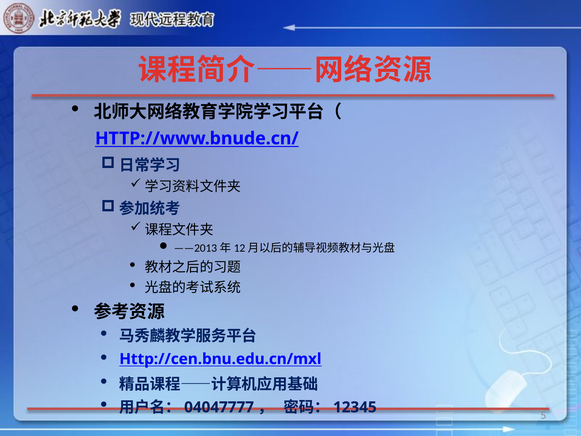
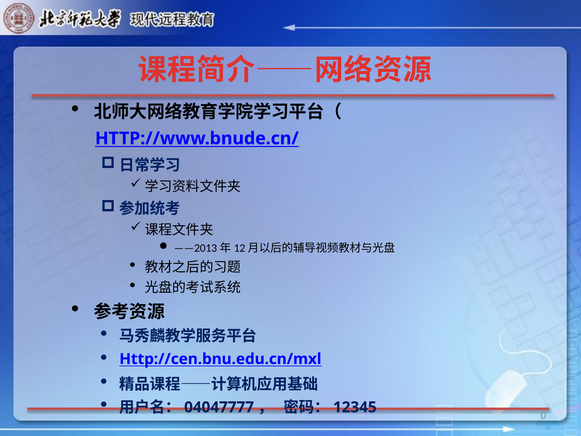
5: 5 -> 0 (543, 415)
